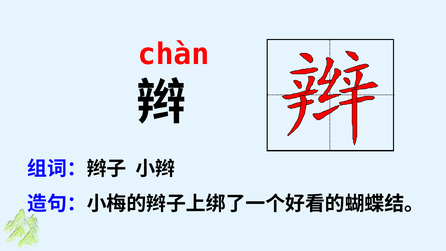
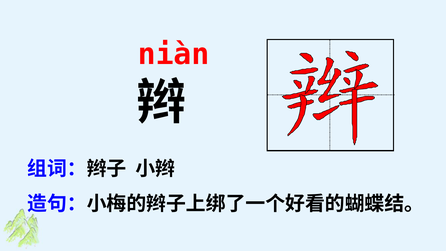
chàn: chàn -> niàn (174, 54)
